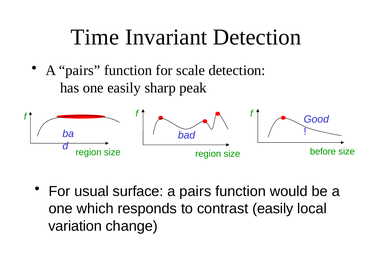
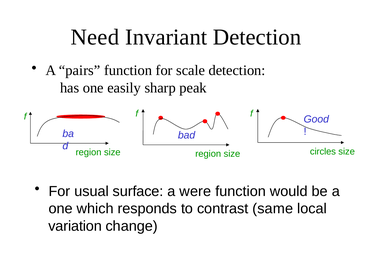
Time: Time -> Need (95, 37)
before: before -> circles (323, 152)
pairs: pairs -> were (195, 191)
contrast easily: easily -> same (273, 209)
